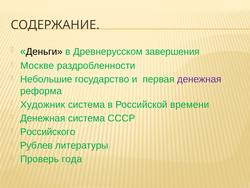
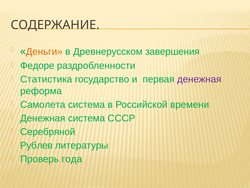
Деньги colour: black -> orange (44, 52)
Москве: Москве -> Федоре (37, 66)
Небольшие: Небольшие -> Статистика (46, 79)
Художник: Художник -> Самолета (43, 104)
Российского: Российского -> Серебряной (48, 132)
